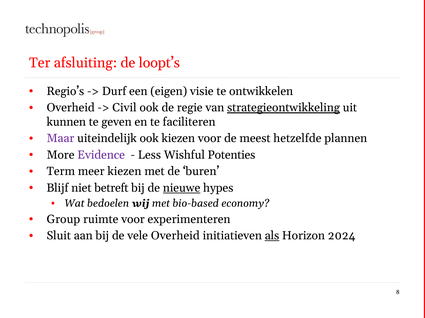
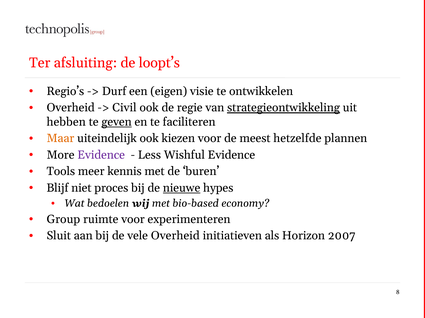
kunnen: kunnen -> hebben (66, 122)
geven underline: none -> present (117, 122)
Maar colour: purple -> orange (60, 139)
Wishful Potenties: Potenties -> Evidence (231, 155)
Term: Term -> Tools (61, 172)
meer kiezen: kiezen -> kennis (125, 172)
betreft: betreft -> proces (111, 188)
als underline: present -> none (272, 236)
2024: 2024 -> 2007 (342, 236)
